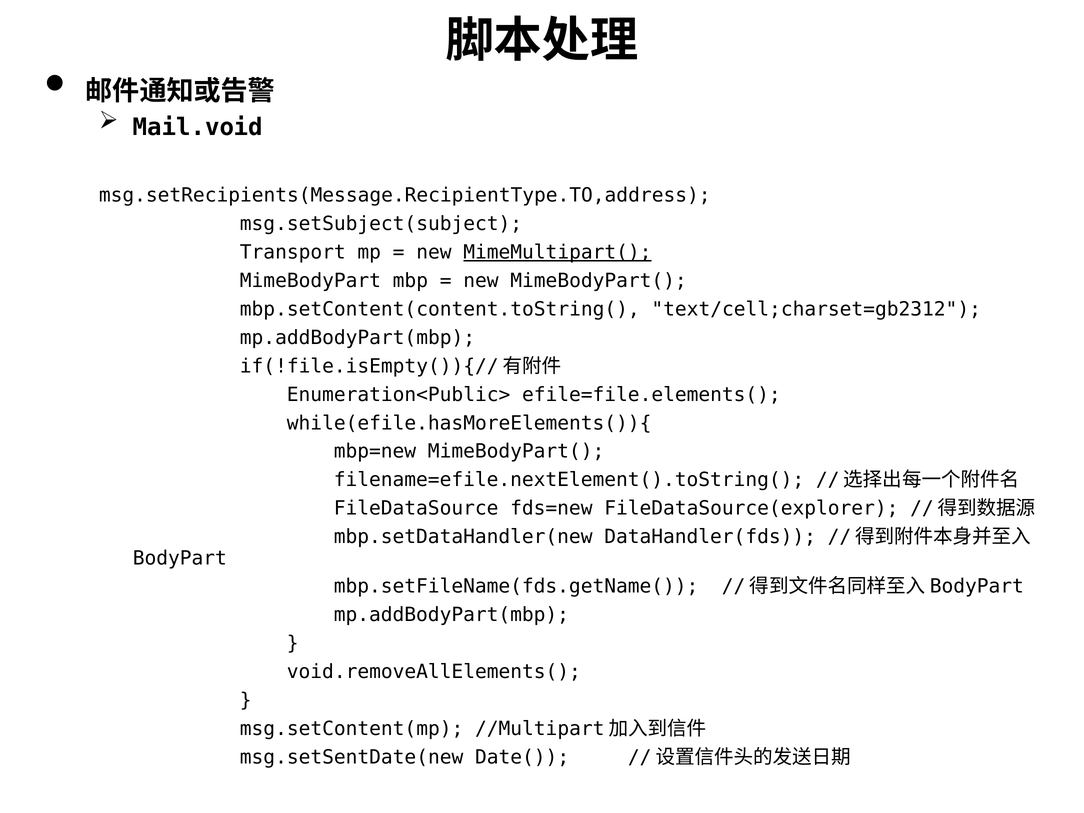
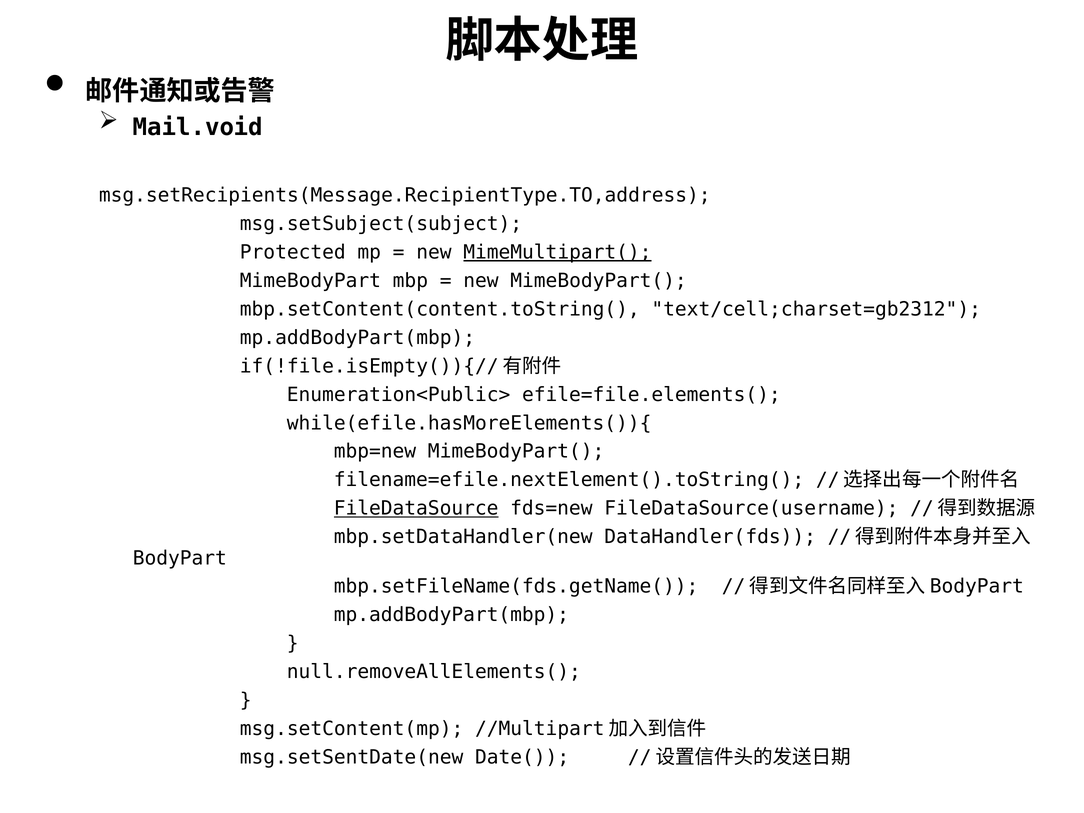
Transport: Transport -> Protected (293, 252)
FileDataSource underline: none -> present (416, 508)
FileDataSource(explorer: FileDataSource(explorer -> FileDataSource(username (751, 508)
void.removeAllElements(: void.removeAllElements( -> null.removeAllElements( (434, 672)
